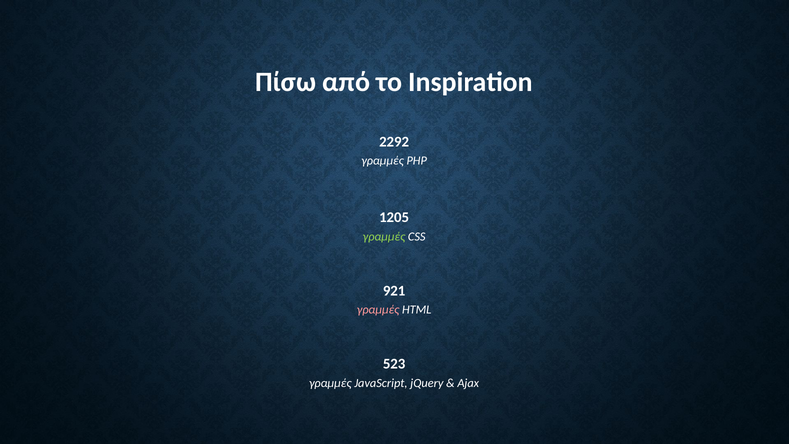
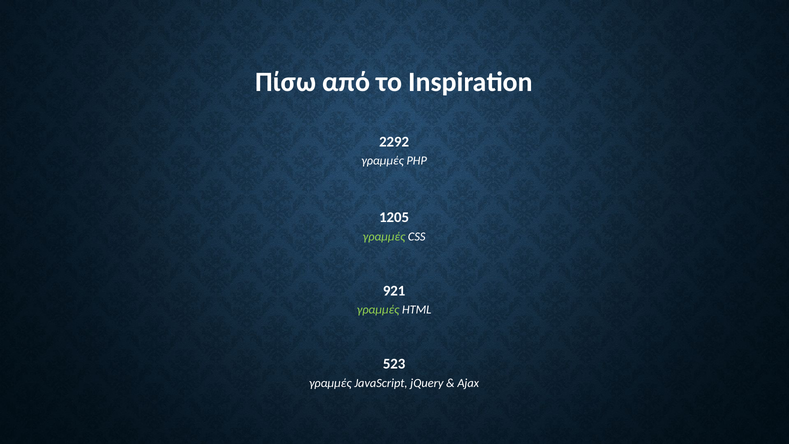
γραμμές colour: pink -> light green (378, 310)
